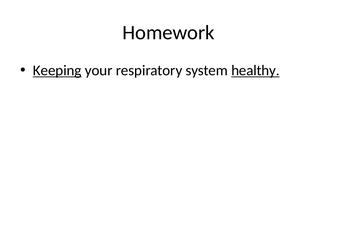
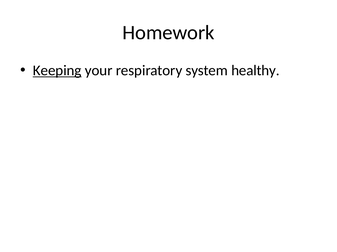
healthy underline: present -> none (255, 71)
